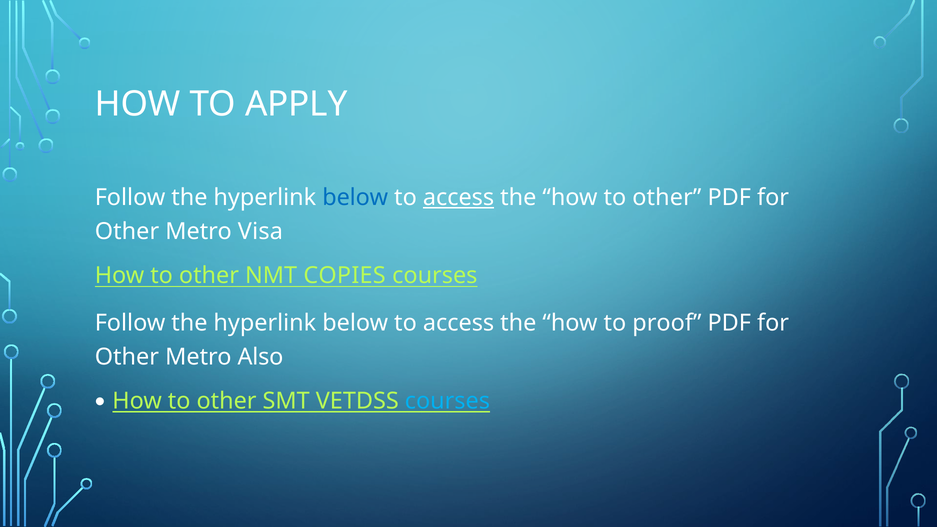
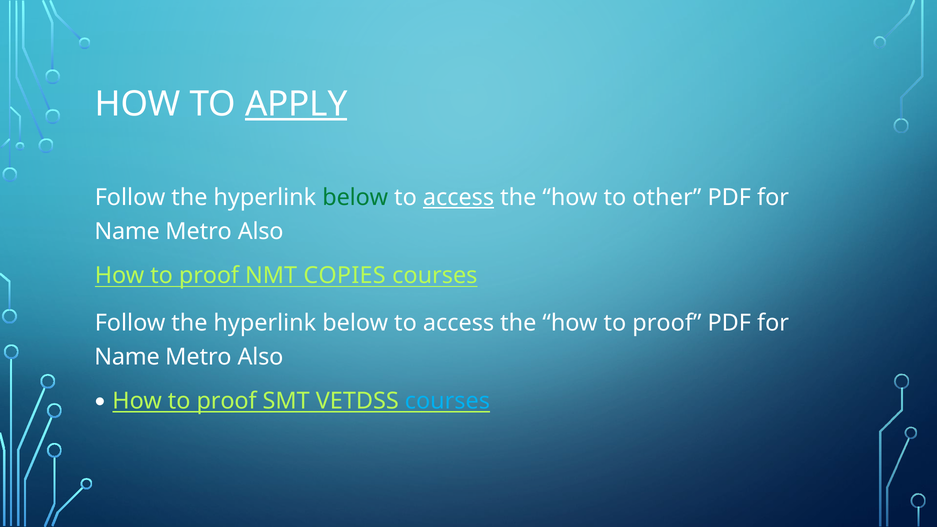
APPLY underline: none -> present (296, 104)
below colour: blue -> green (355, 198)
Other: Other -> Name (127, 231)
Visa: Visa -> Also (261, 231)
other: other -> proof (209, 276)
Other: Other -> Name (127, 357)
other: other -> proof (227, 401)
